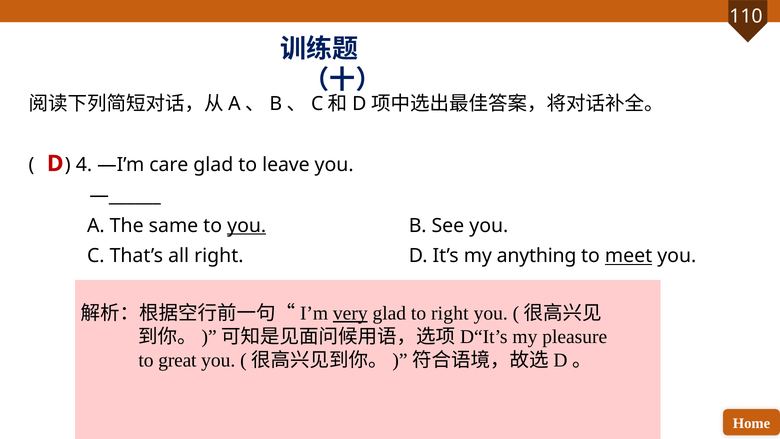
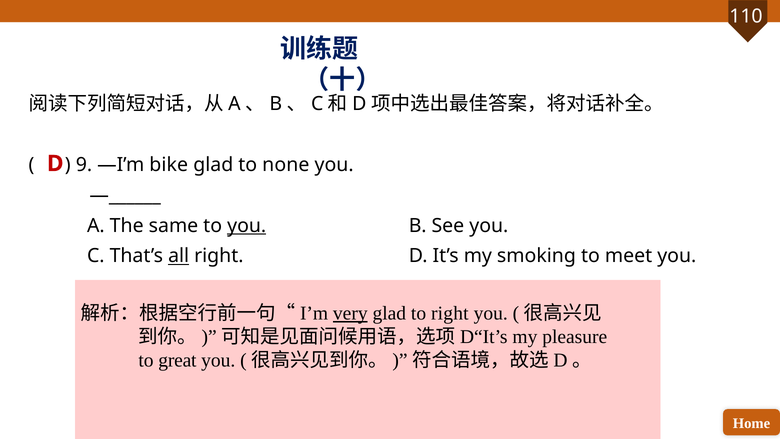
4: 4 -> 9 (84, 165)
care: care -> bike (169, 165)
leave: leave -> none (286, 165)
all underline: none -> present (179, 256)
anything: anything -> smoking (536, 256)
meet underline: present -> none (629, 256)
